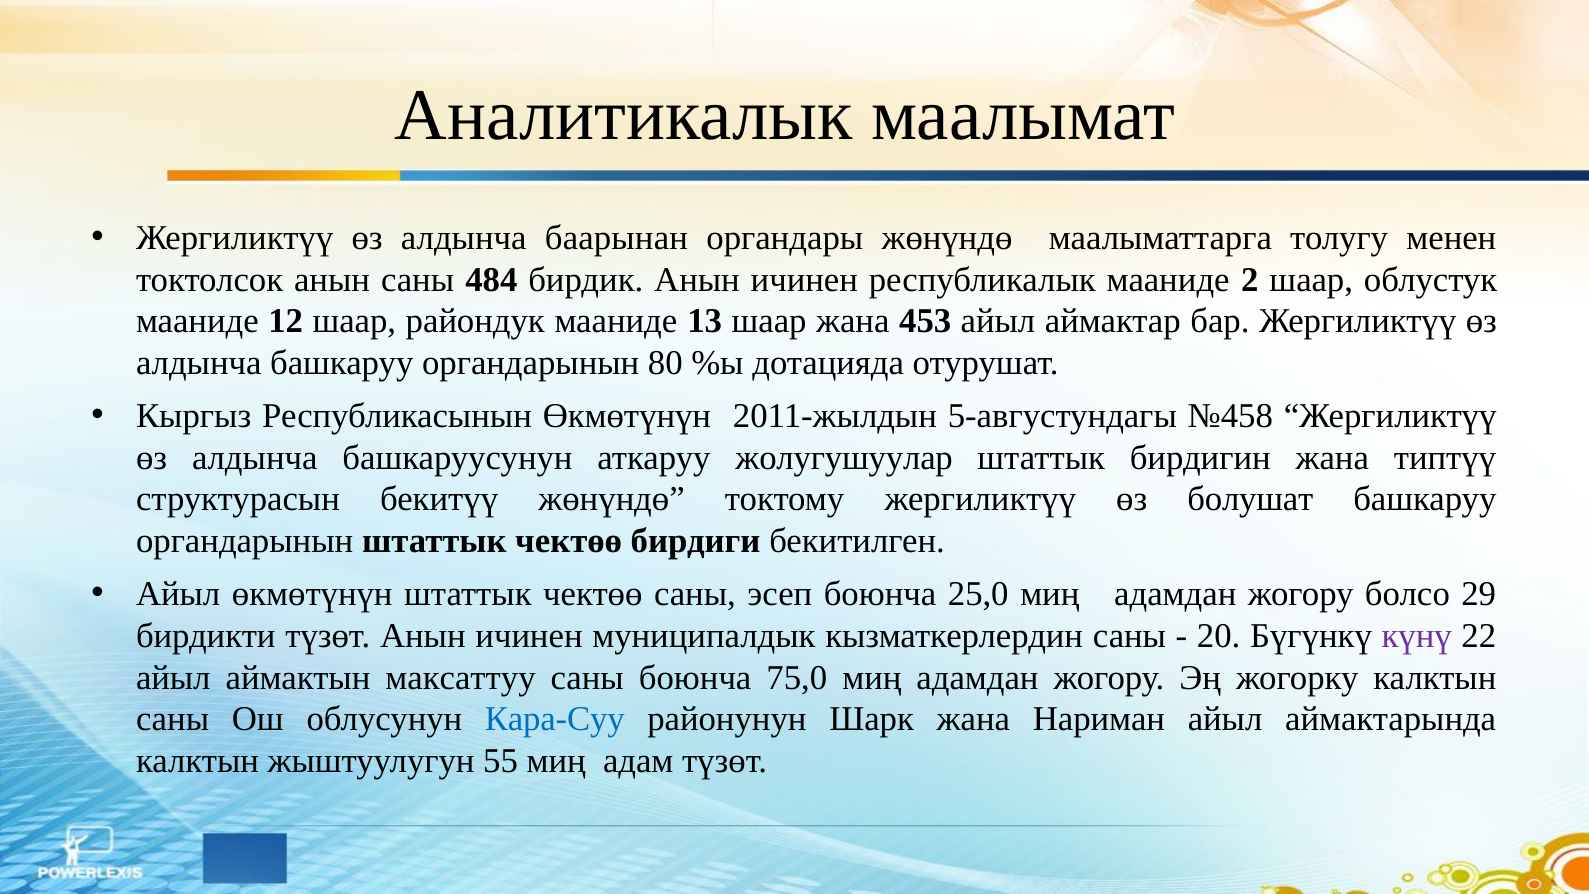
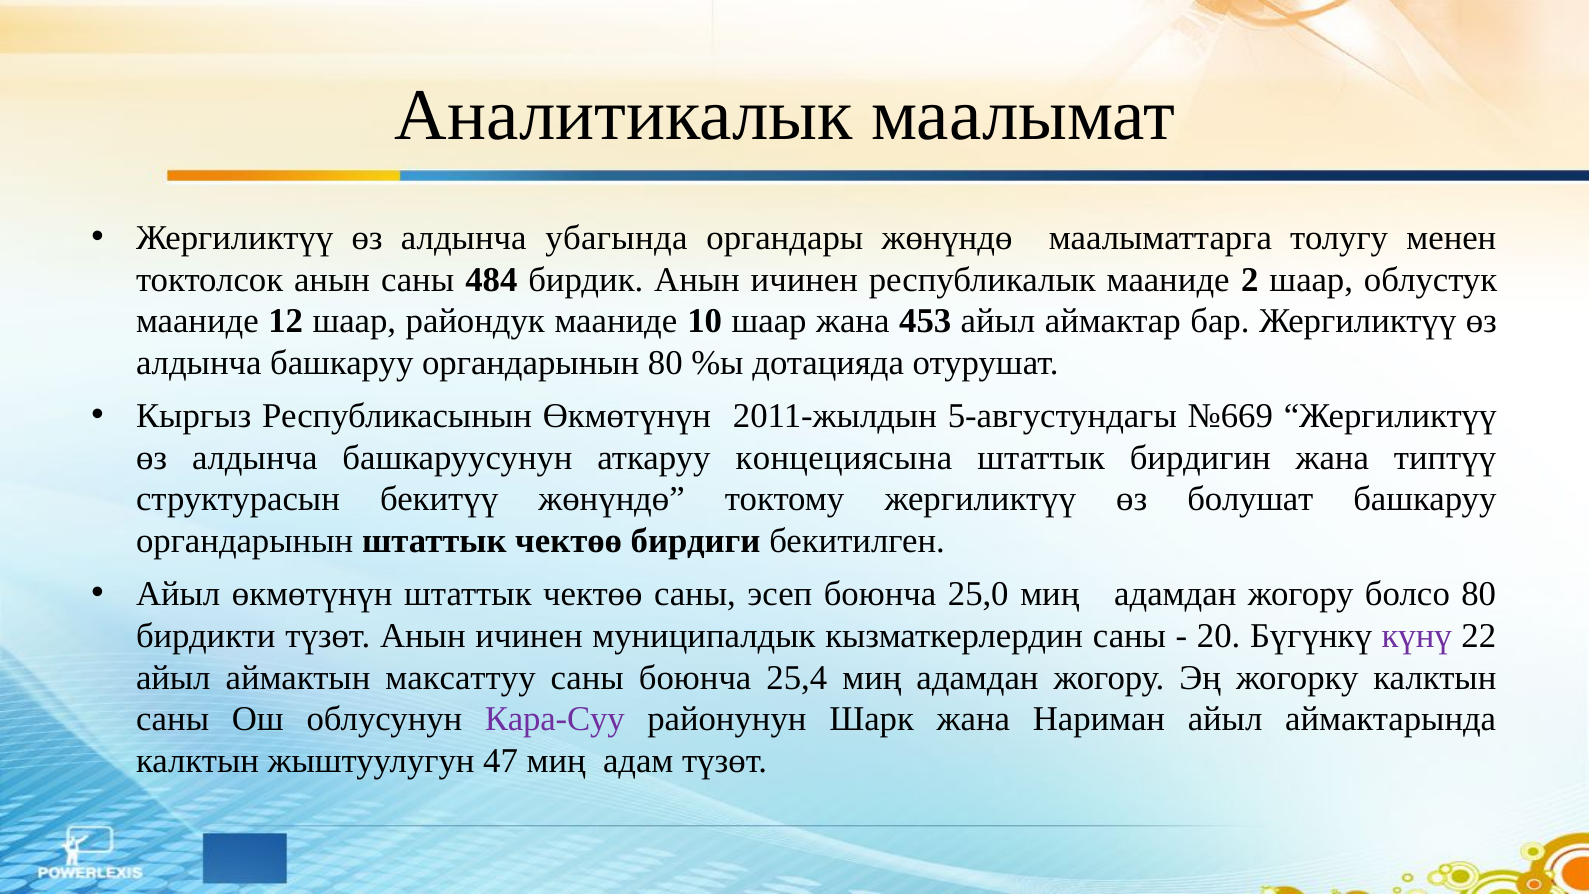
баарынан: баарынан -> убагында (616, 238)
13: 13 -> 10 (705, 321)
№458: №458 -> №669 (1230, 416)
жолугушуулар: жолугушуулар -> концециясына (844, 458)
болсо 29: 29 -> 80 (1479, 594)
75,0: 75,0 -> 25,4 (797, 677)
Кара-Суу colour: blue -> purple (555, 719)
55: 55 -> 47 (501, 761)
